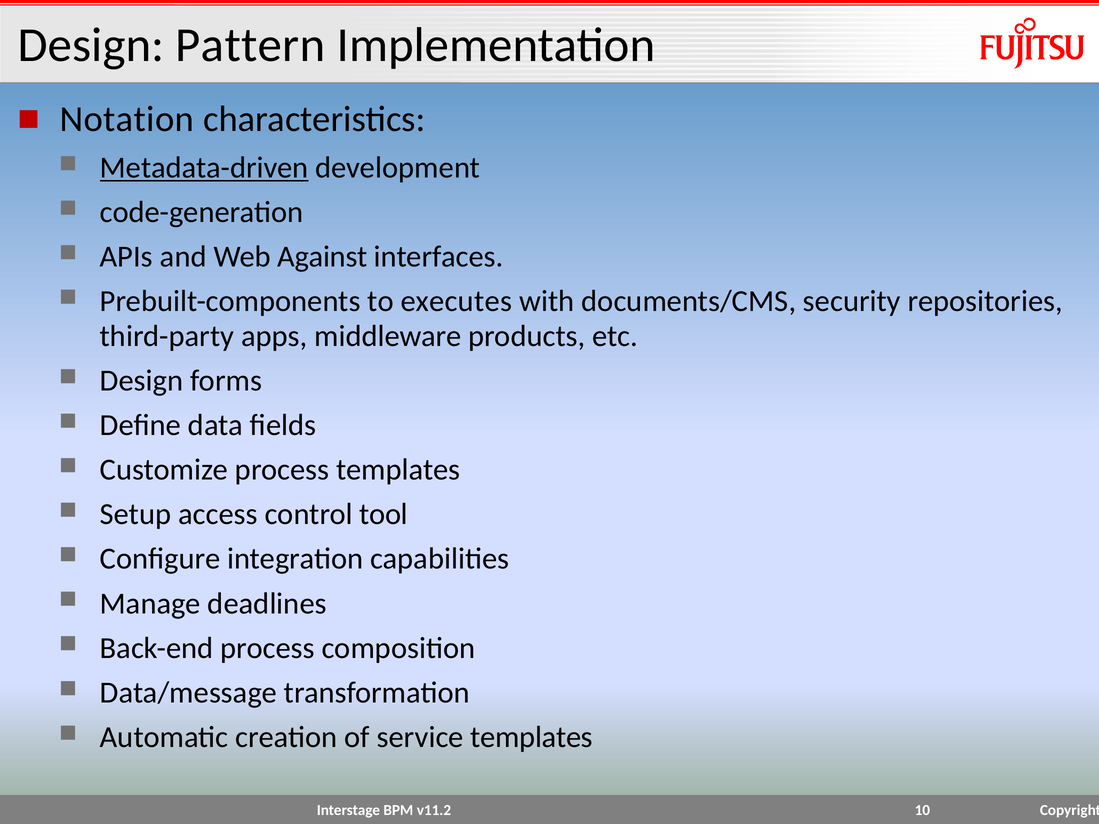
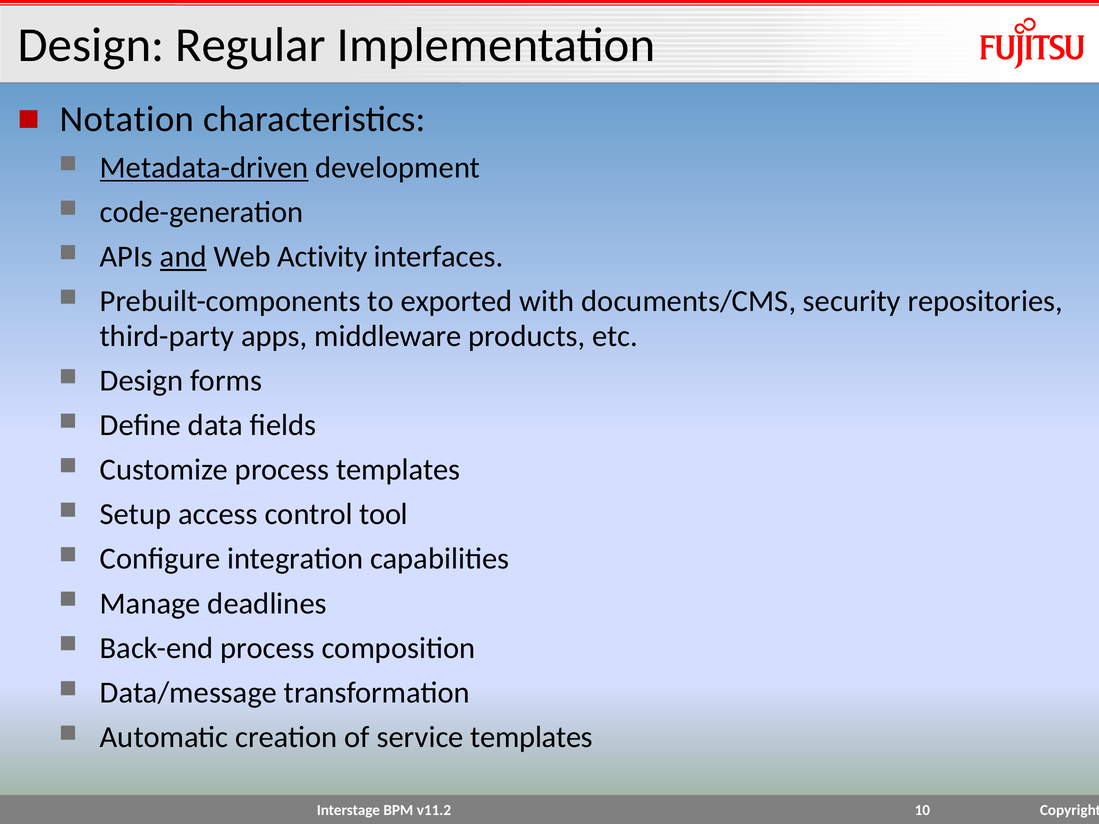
Pattern: Pattern -> Regular (251, 45)
and underline: none -> present (183, 257)
Against: Against -> Activity (322, 257)
executes: executes -> exported (456, 301)
